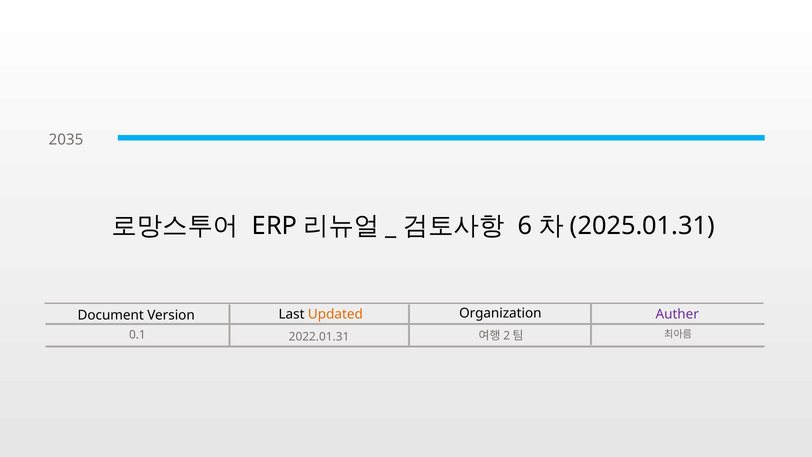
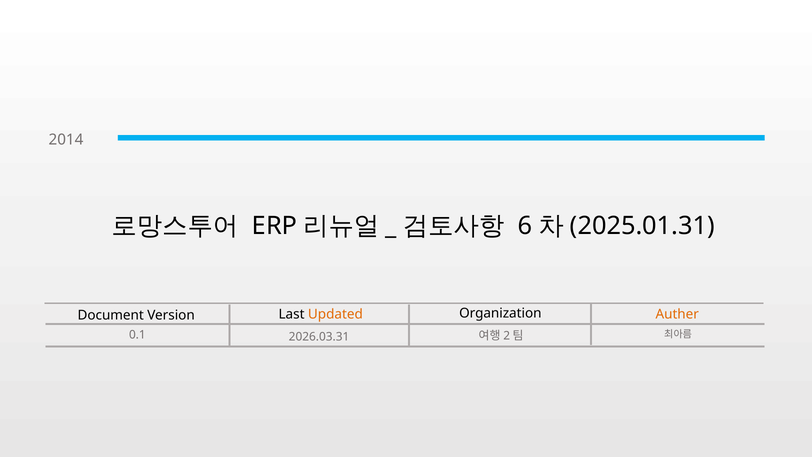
2035: 2035 -> 2014 (66, 140)
Auther colour: purple -> orange (677, 314)
2022.01.31: 2022.01.31 -> 2026.03.31 (319, 337)
